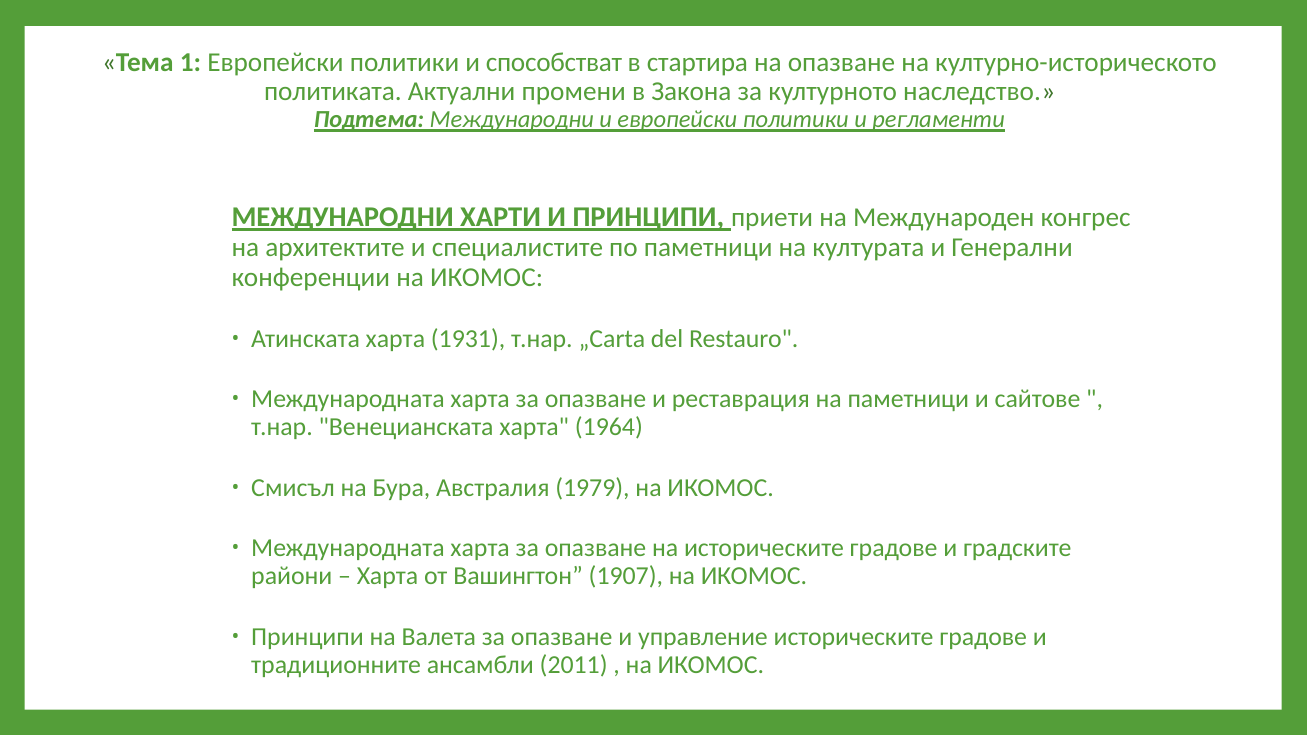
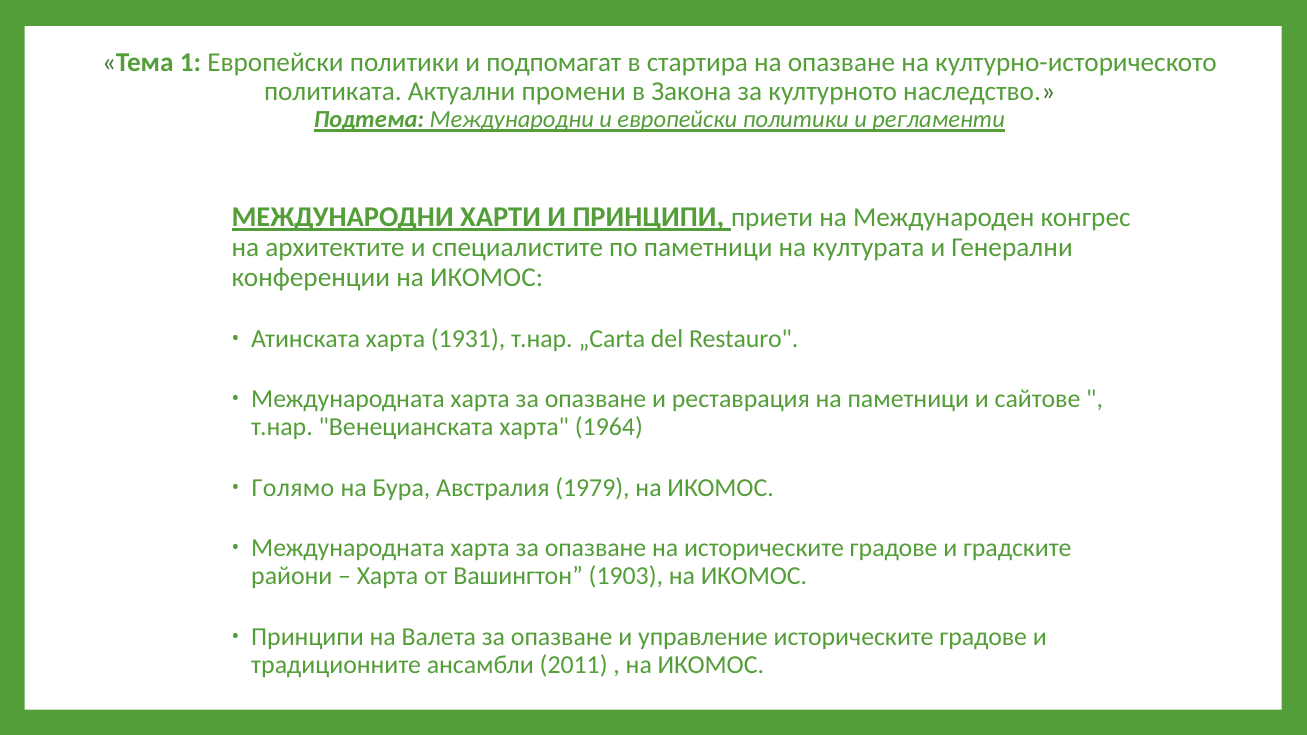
способстват: способстват -> подпомагат (554, 63)
Смисъл: Смисъл -> Голямо (293, 488)
1907: 1907 -> 1903 (626, 576)
